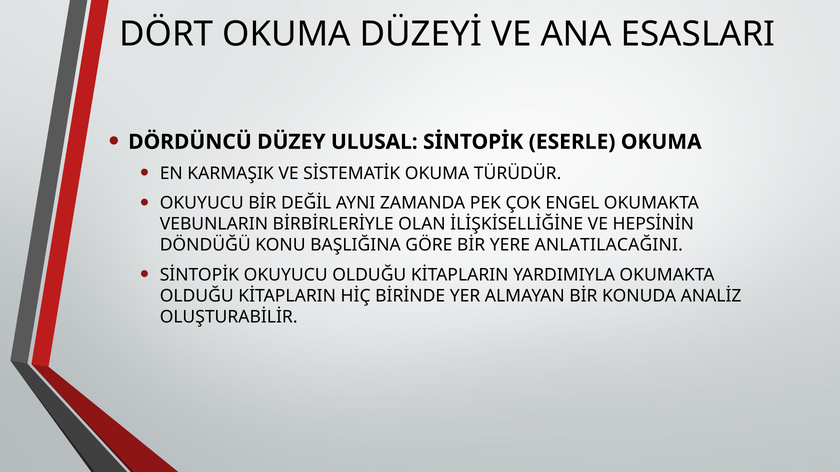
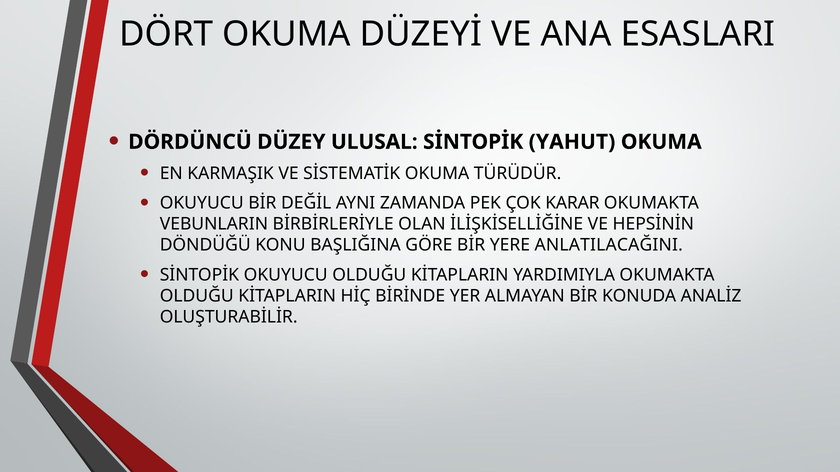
ESERLE: ESERLE -> YAHUT (572, 142)
ENGEL: ENGEL -> KARAR (572, 203)
